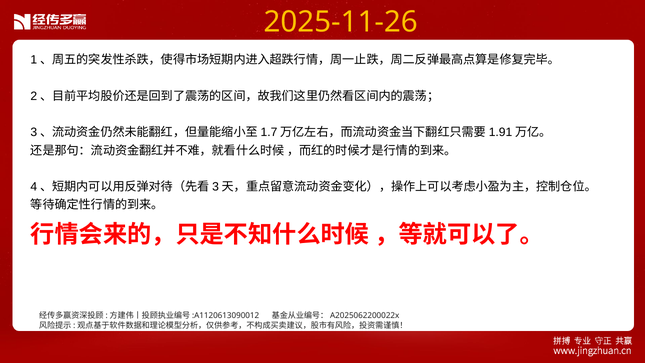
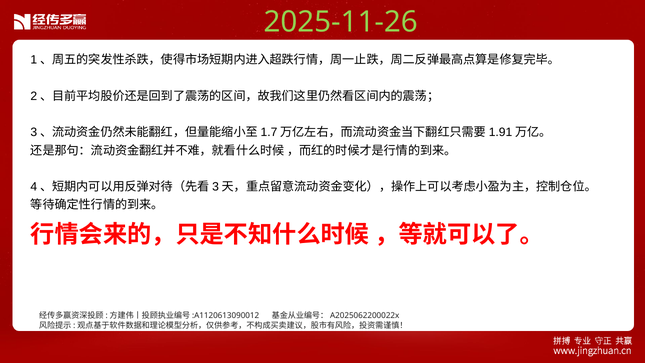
2025-11-26 colour: yellow -> light green (341, 22)
